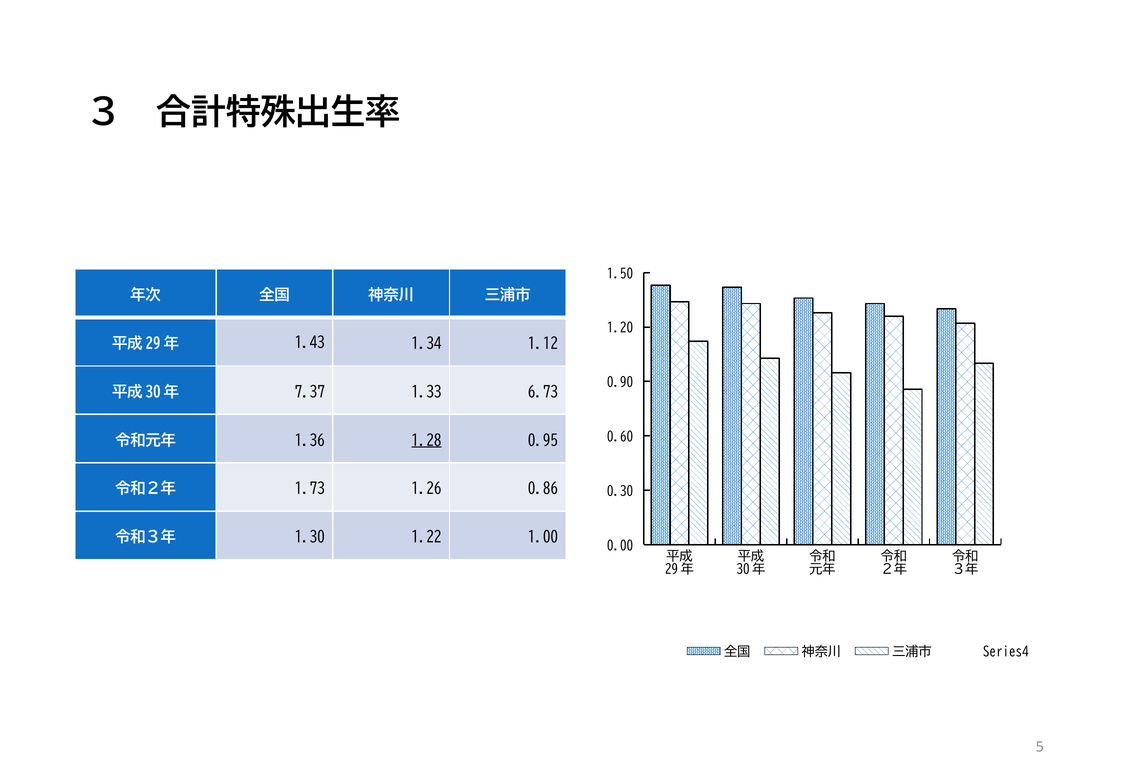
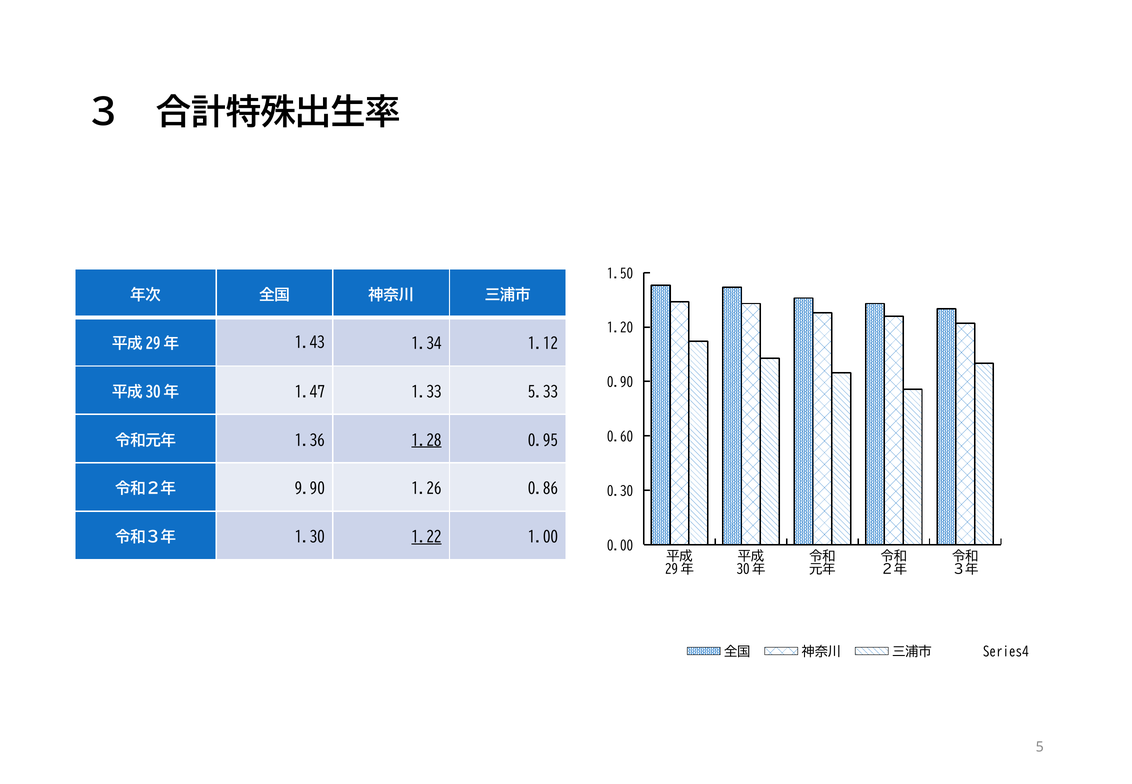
7.37: 7.37 -> 1.47 (310, 392)
6.73: 6.73 -> 5.33 (543, 392)
1.73: 1.73 -> 9.90 (310, 489)
1.22 underline: none -> present (426, 537)
